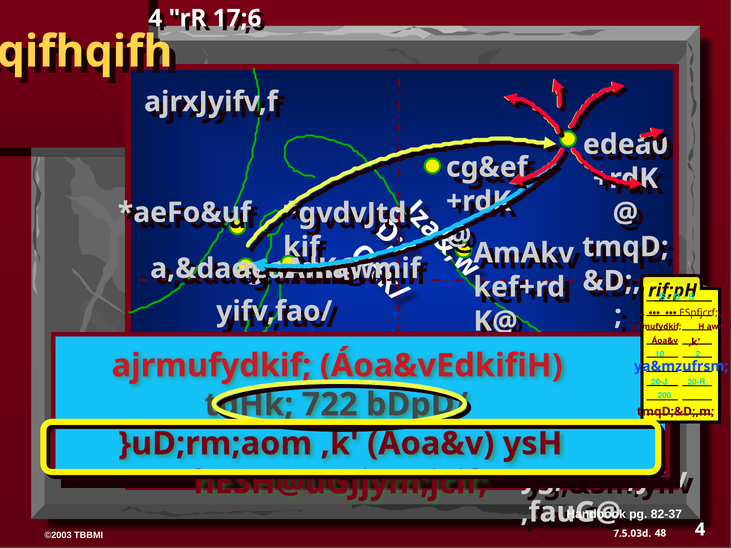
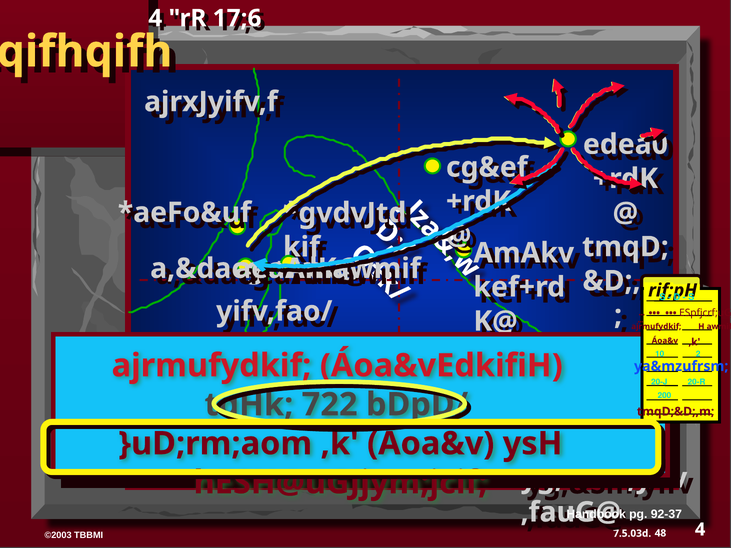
82-37: 82-37 -> 92-37 (666, 514)
